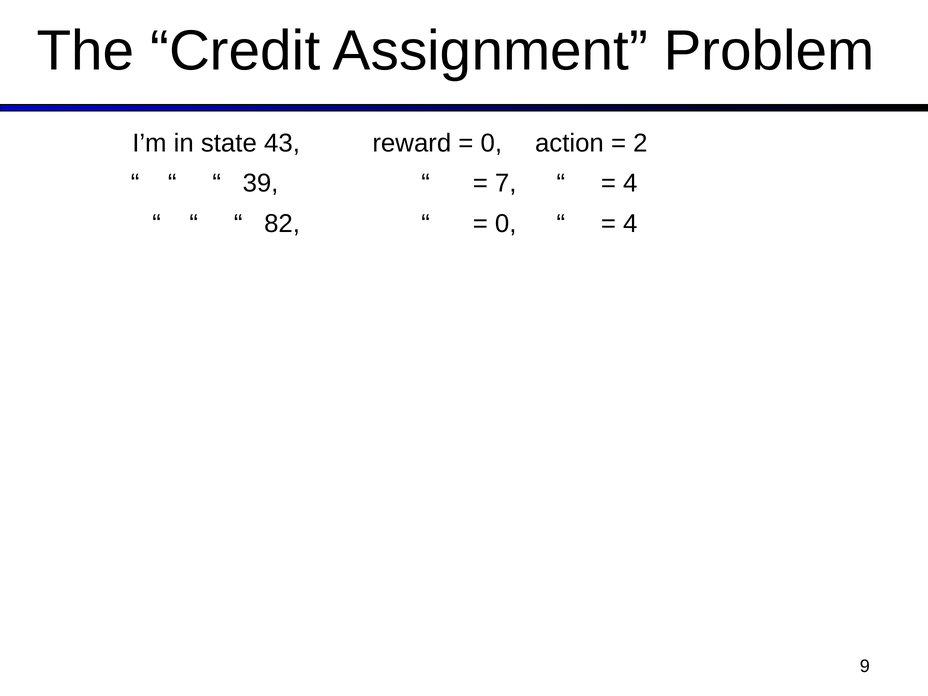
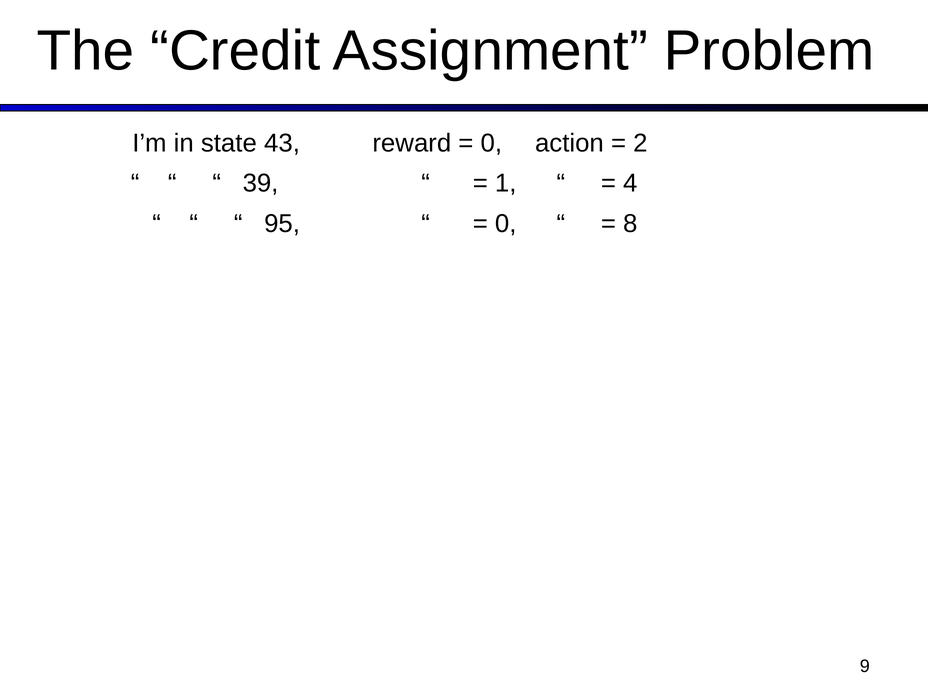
7: 7 -> 1 (506, 183)
82: 82 -> 95 (282, 224)
4: 4 -> 8 (630, 224)
